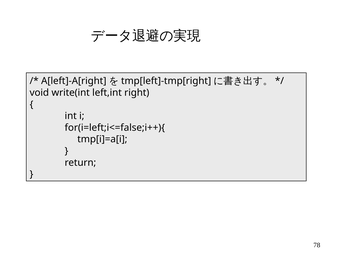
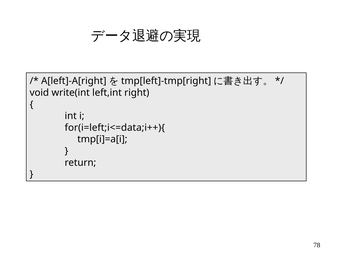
for(i=left;i<=false;i++){: for(i=left;i<=false;i++){ -> for(i=left;i<=data;i++){ (115, 128)
